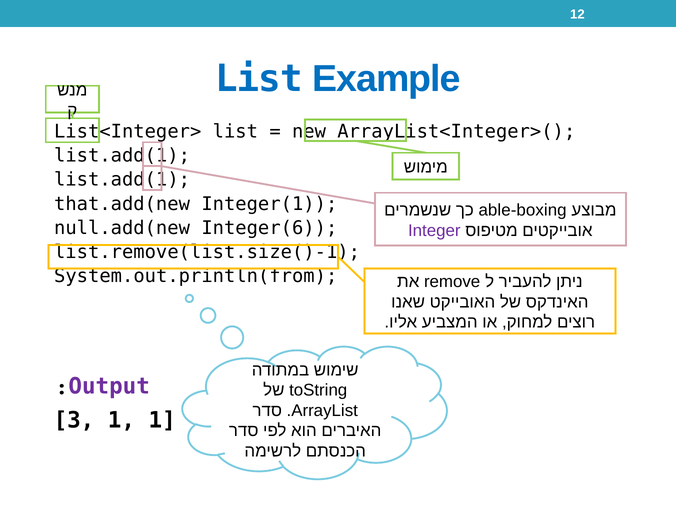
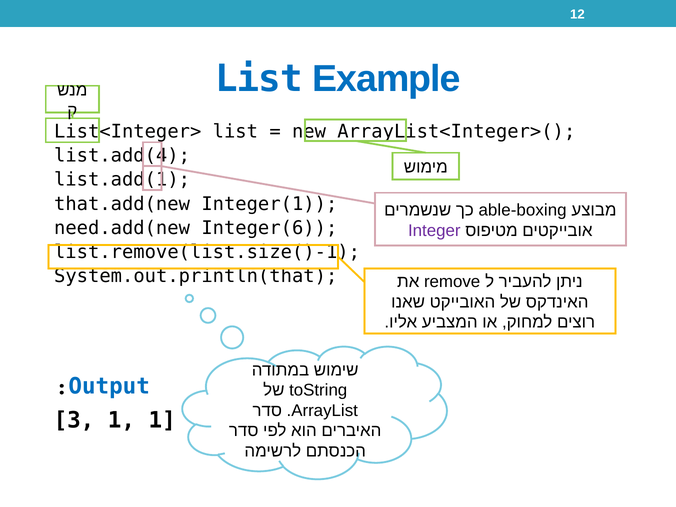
list.add(1: list.add(1 -> list.add(4 (122, 156)
null.add(new: null.add(new -> need.add(new (122, 228)
System.out.println(from: System.out.println(from -> System.out.println(that (196, 276)
Output colour: purple -> blue (109, 386)
